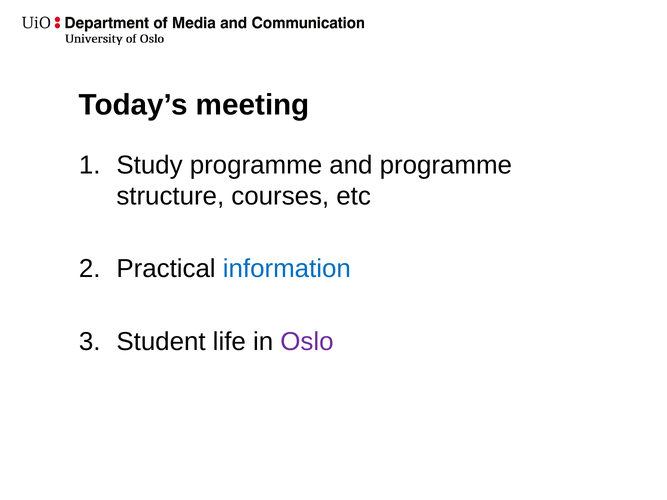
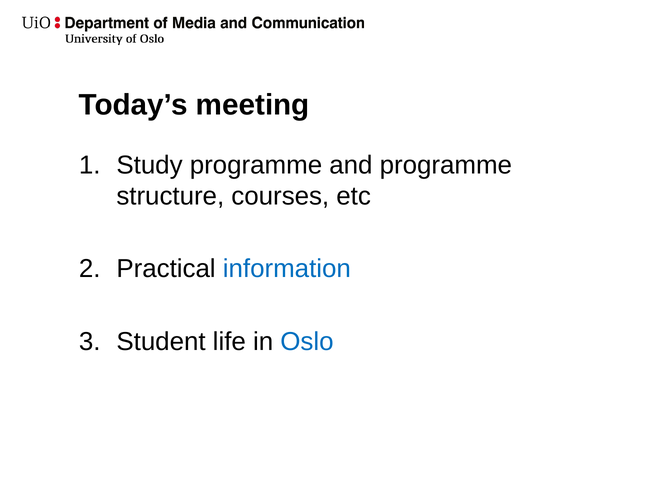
Oslo colour: purple -> blue (307, 342)
